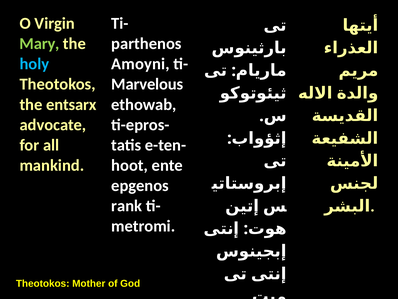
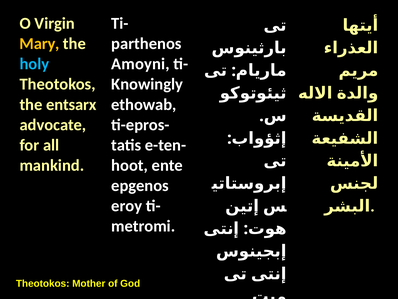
Mary colour: light green -> yellow (39, 44)
Marvelous: Marvelous -> Knowingly (147, 84)
rank: rank -> eroy (127, 206)
